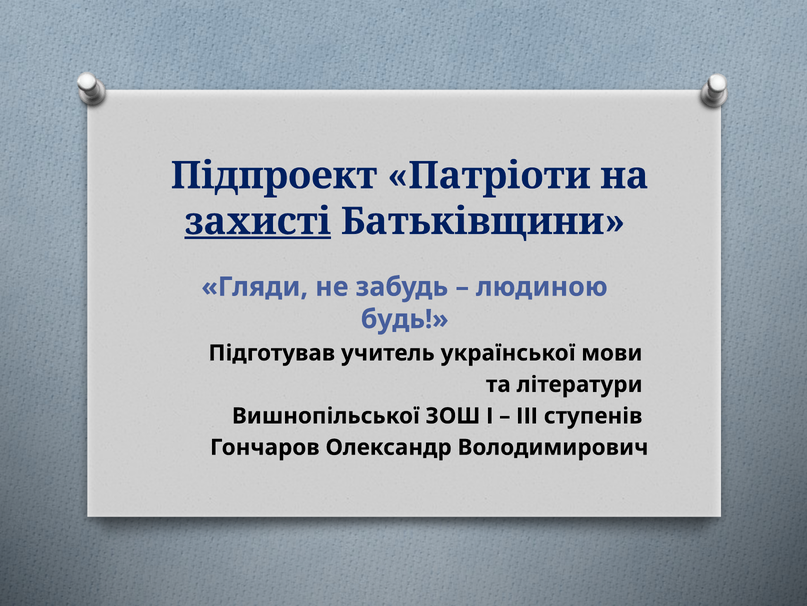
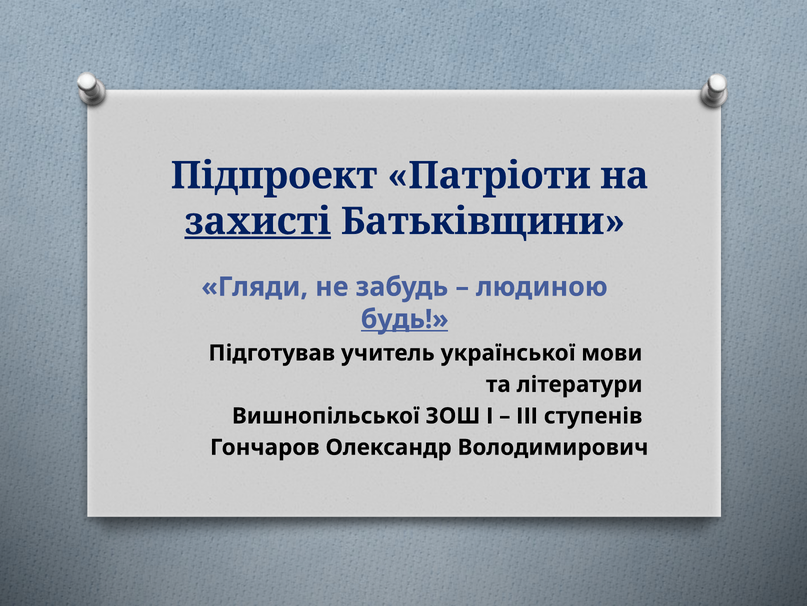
будь underline: none -> present (405, 319)
